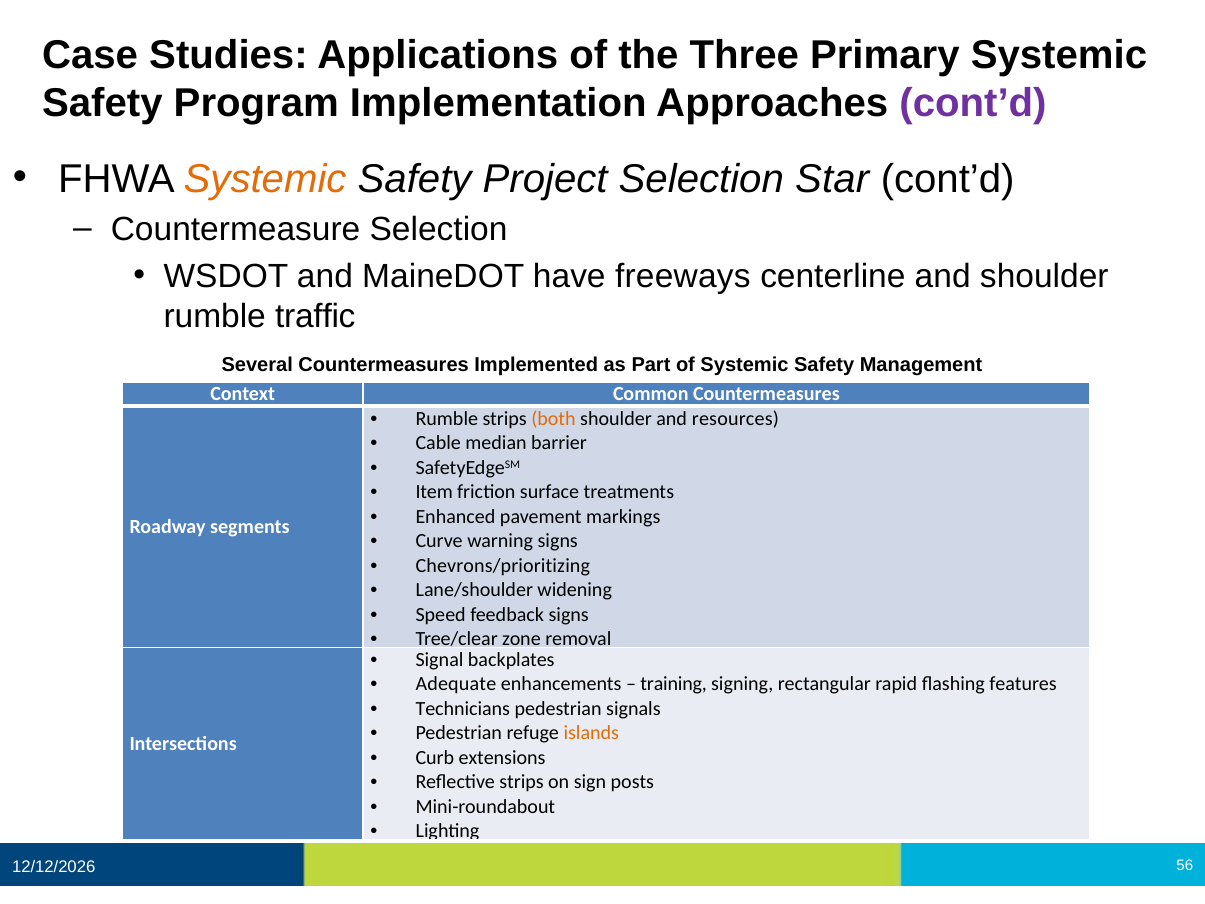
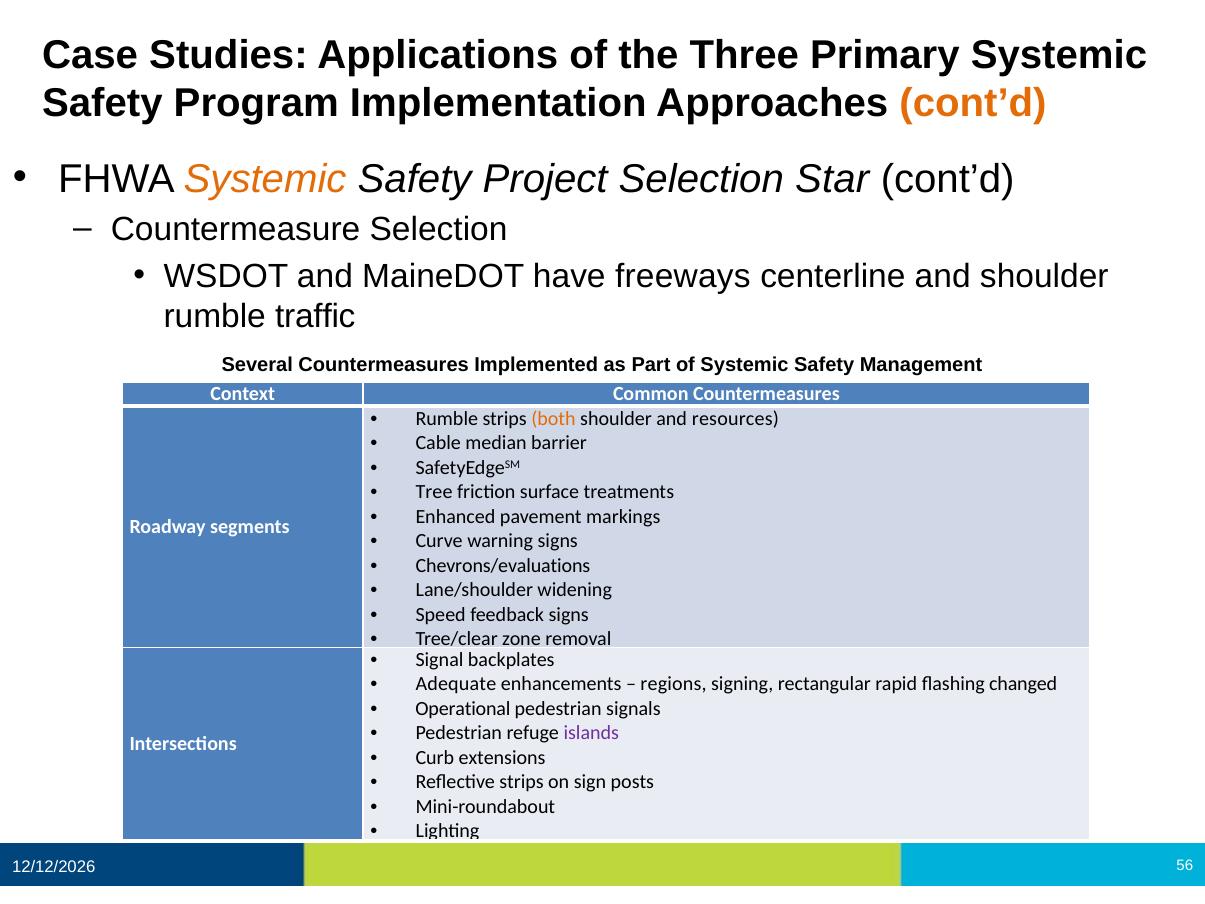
cont’d colour: purple -> orange (973, 103)
Item: Item -> Tree (434, 492)
Chevrons/prioritizing: Chevrons/prioritizing -> Chevrons/evaluations (503, 565)
training: training -> regions (674, 684)
features: features -> changed (1023, 684)
Technicians: Technicians -> Operational (463, 708)
islands colour: orange -> purple (591, 733)
